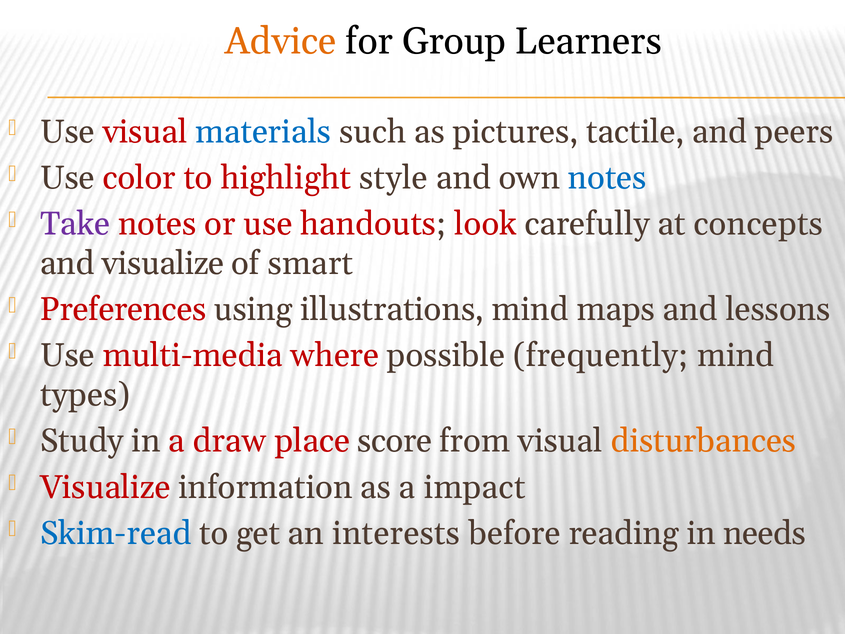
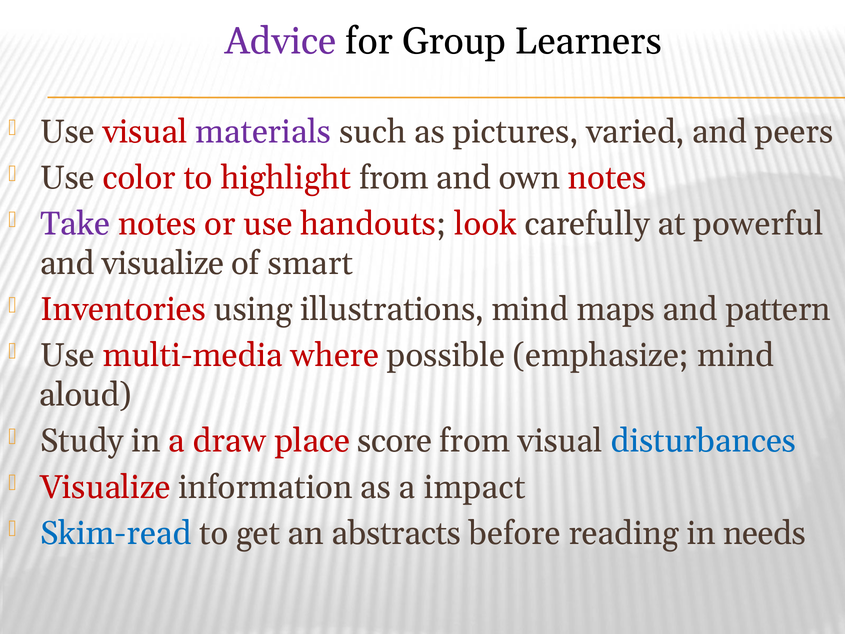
Advice colour: orange -> purple (281, 41)
materials colour: blue -> purple (263, 132)
tactile: tactile -> varied (635, 132)
highlight style: style -> from (394, 178)
notes colour: blue -> red (607, 178)
concepts: concepts -> powerful (758, 224)
Preferences: Preferences -> Inventories (123, 309)
lessons: lessons -> pattern (778, 309)
frequently: frequently -> emphasize (601, 355)
types: types -> aloud (85, 395)
disturbances colour: orange -> blue (703, 441)
interests: interests -> abstracts (396, 533)
